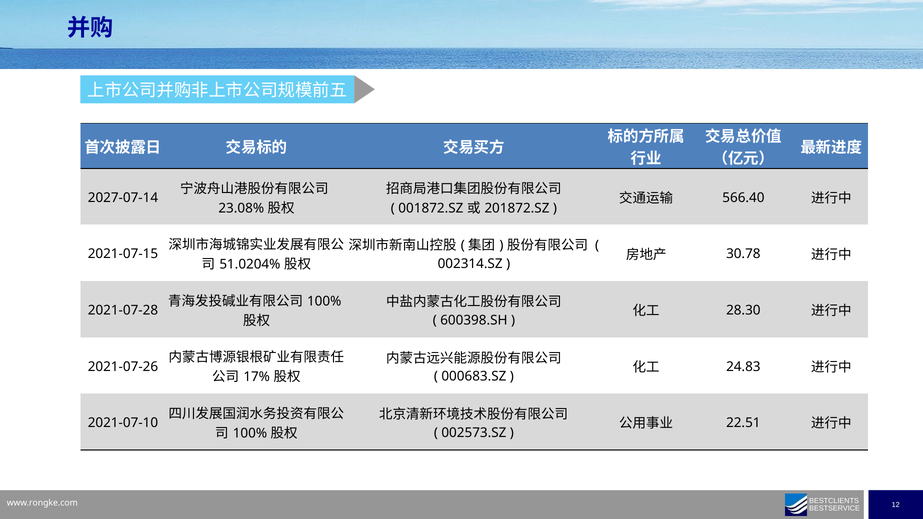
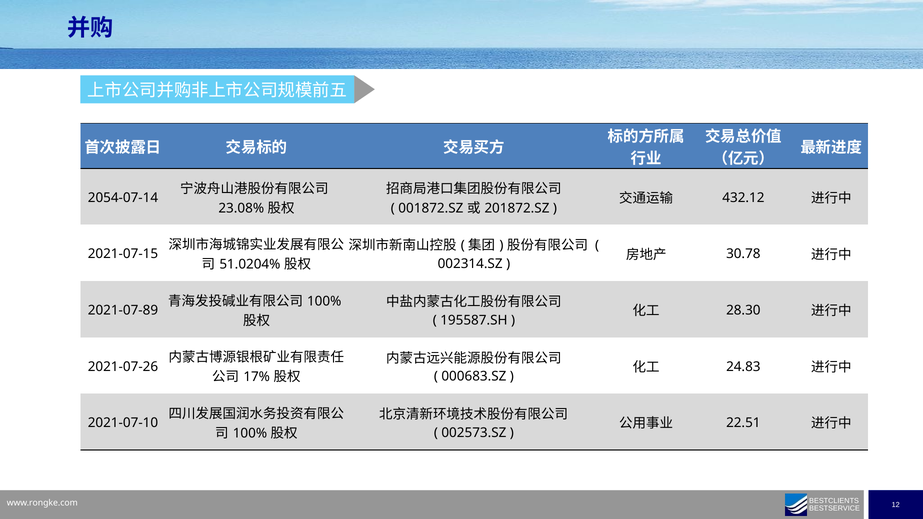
566.40: 566.40 -> 432.12 (743, 198)
2027-07-14: 2027-07-14 -> 2054-07-14 (123, 198)
2021-07-28: 2021-07-28 -> 2021-07-89 (123, 310)
600398.SH: 600398.SH -> 195587.SH (474, 320)
